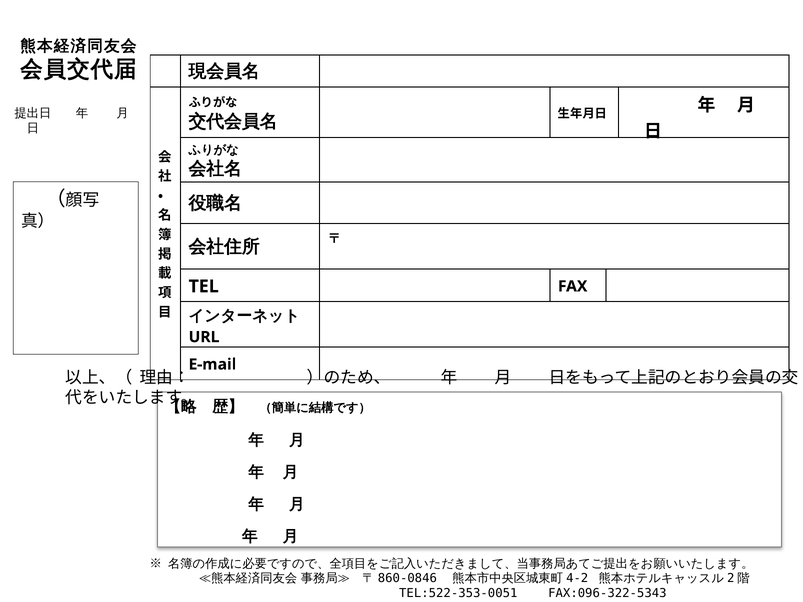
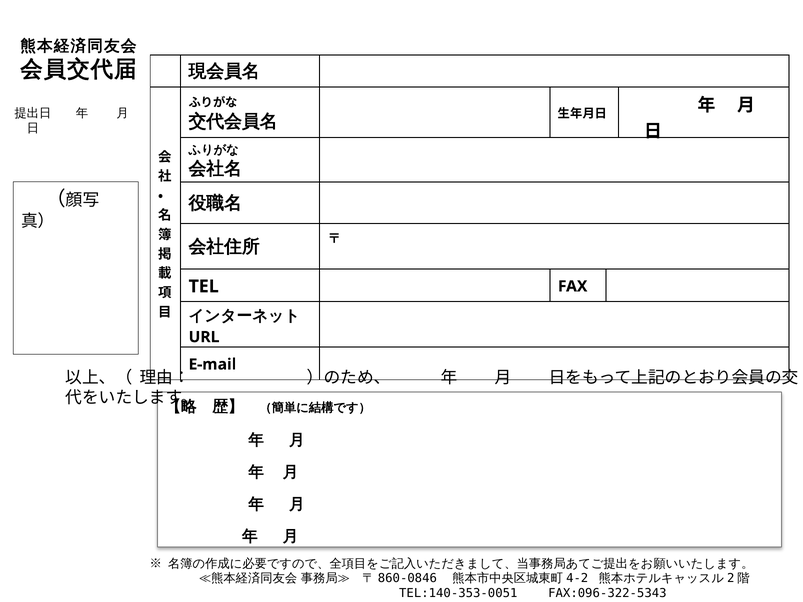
TEL:522-353-0051: TEL:522-353-0051 -> TEL:140-353-0051 (458, 593)
